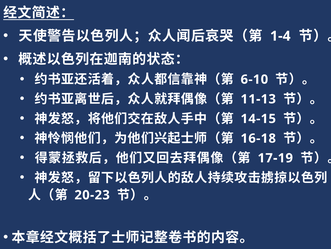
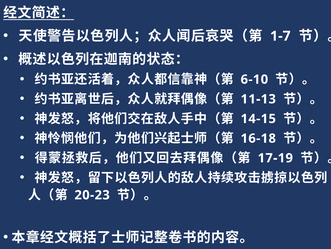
1-4: 1-4 -> 1-7 (280, 36)
